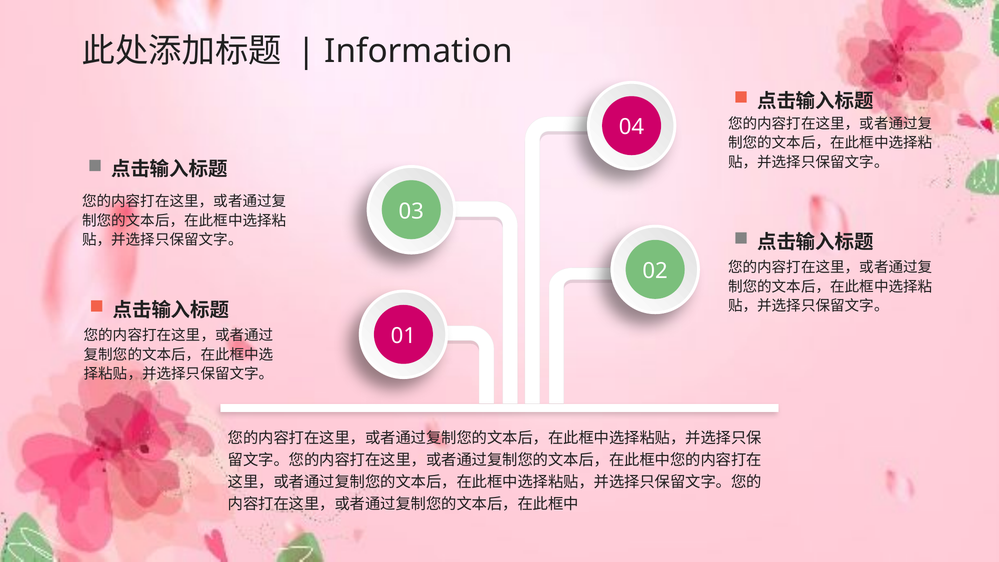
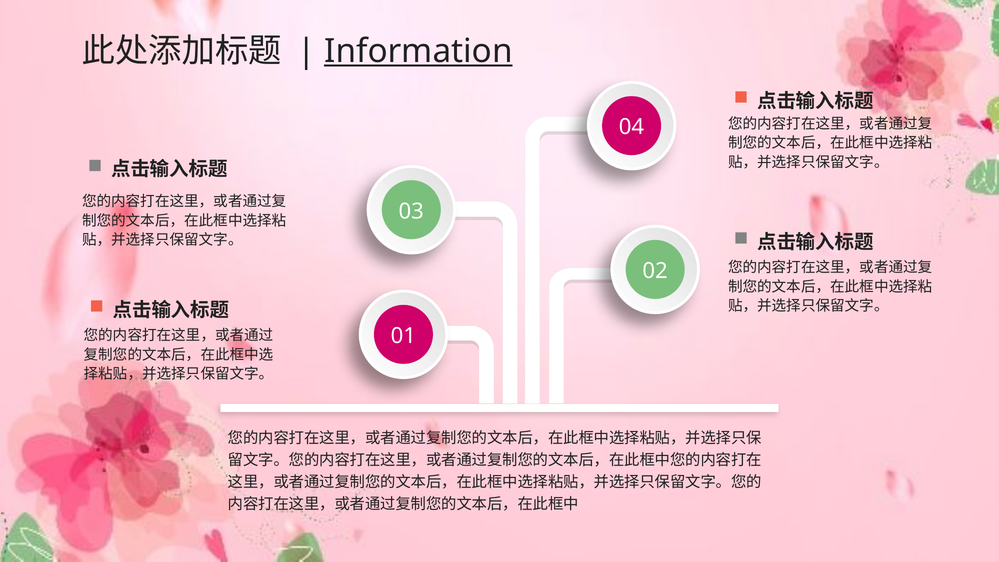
Information underline: none -> present (418, 51)
